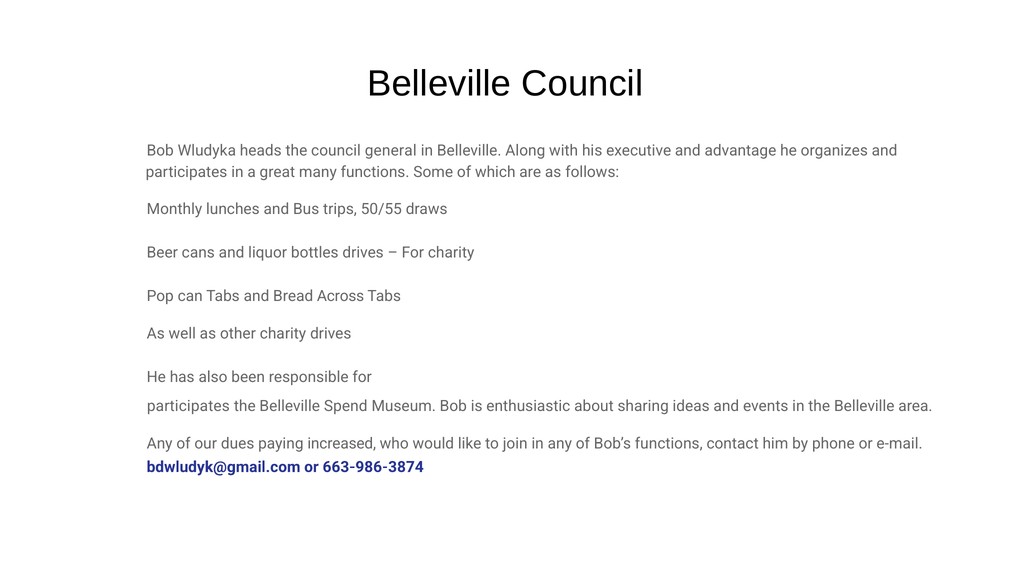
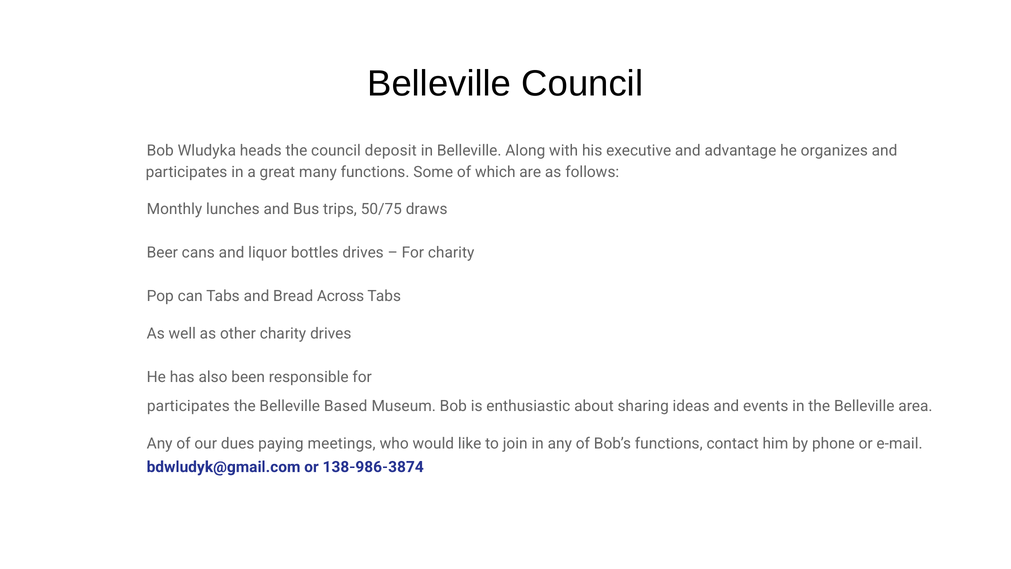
general: general -> deposit (391, 151)
50/55: 50/55 -> 50/75 (381, 209)
Spend: Spend -> Based (346, 406)
increased: increased -> meetings (342, 443)
663-986-3874: 663-986-3874 -> 138-986-3874 (373, 467)
